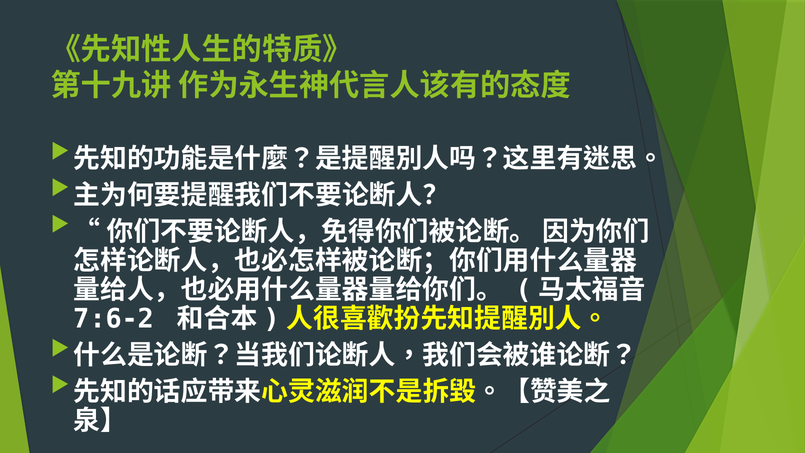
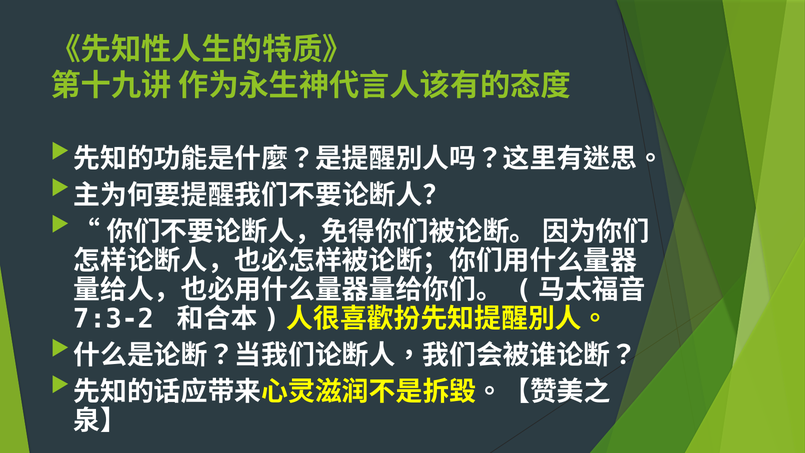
7:6-2: 7:6-2 -> 7:3-2 (114, 319)
